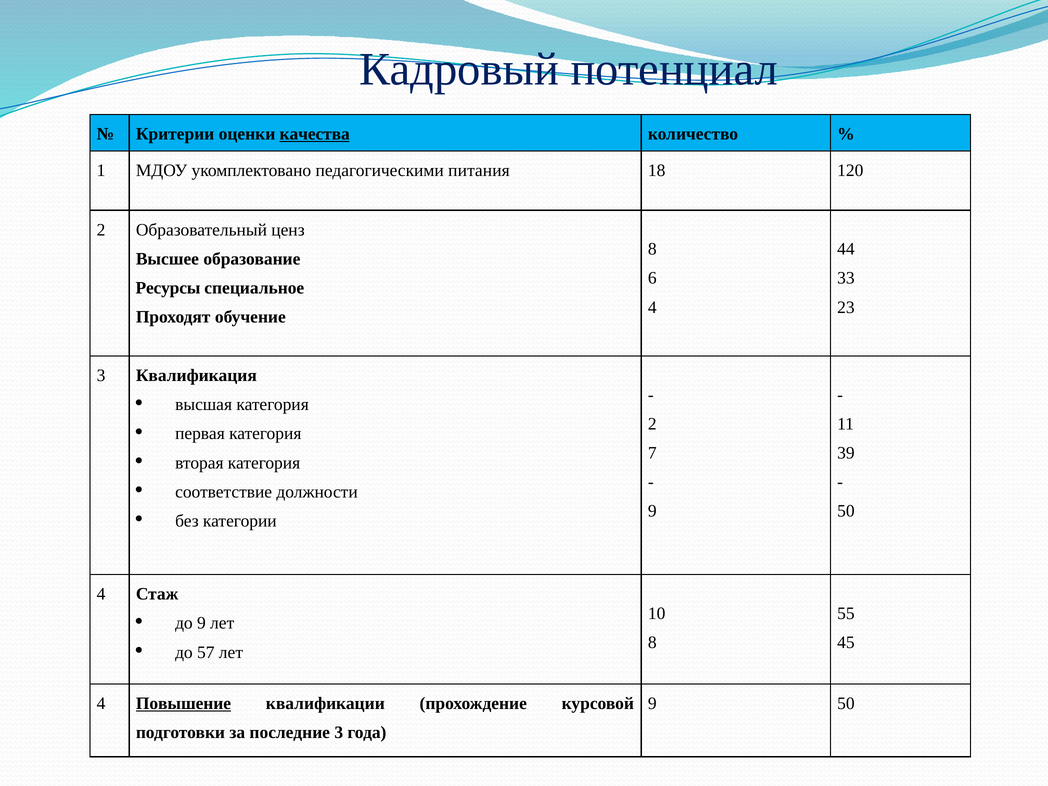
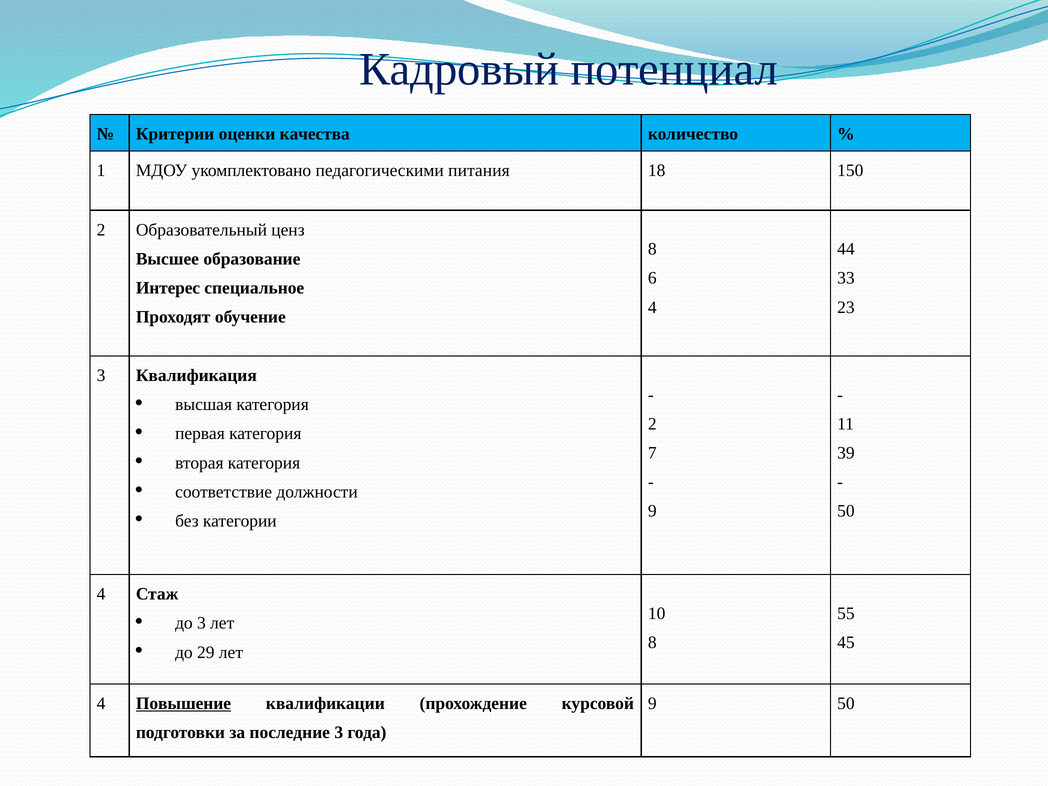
качества underline: present -> none (315, 134)
120: 120 -> 150 (850, 171)
Ресурсы: Ресурсы -> Интерес (168, 288)
до 9: 9 -> 3 (201, 623)
57: 57 -> 29 (206, 652)
